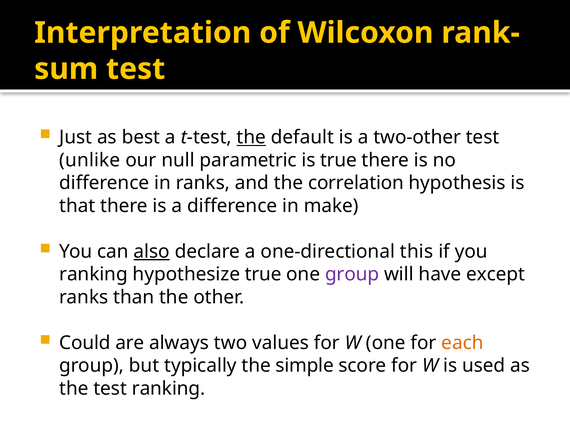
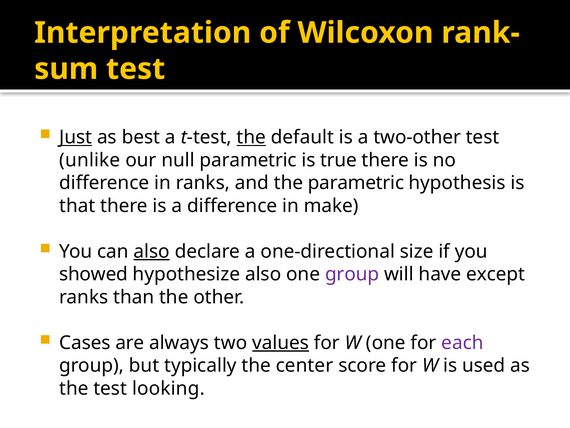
Just underline: none -> present (76, 137)
the correlation: correlation -> parametric (356, 183)
this: this -> size (417, 251)
ranking: ranking -> showed (94, 274)
hypothesize true: true -> also (263, 274)
Could: Could -> Cases (85, 342)
values underline: none -> present (281, 342)
each colour: orange -> purple (462, 342)
simple: simple -> center (305, 365)
test ranking: ranking -> looking (168, 388)
